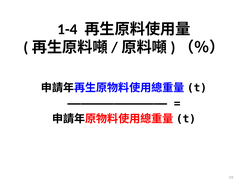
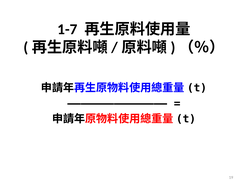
1-4: 1-4 -> 1-7 (67, 29)
